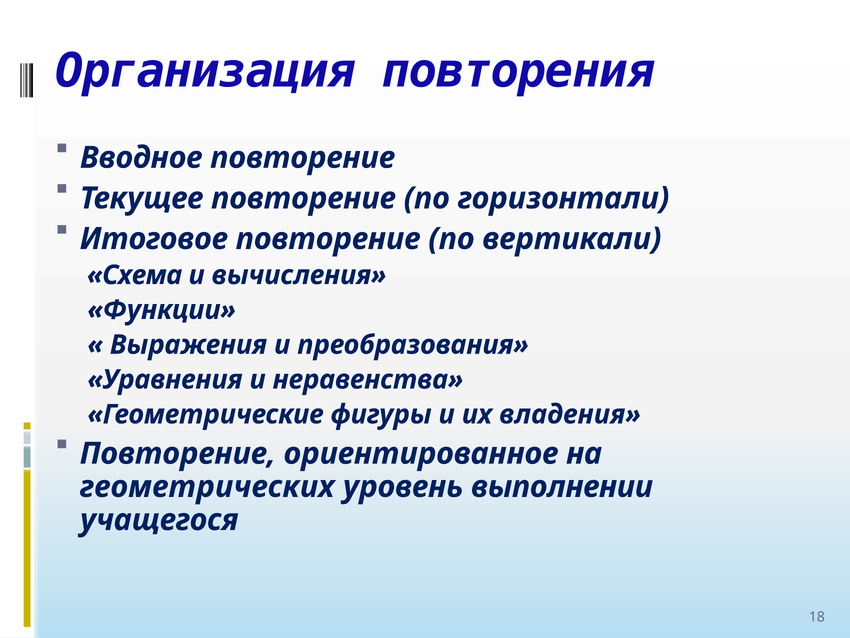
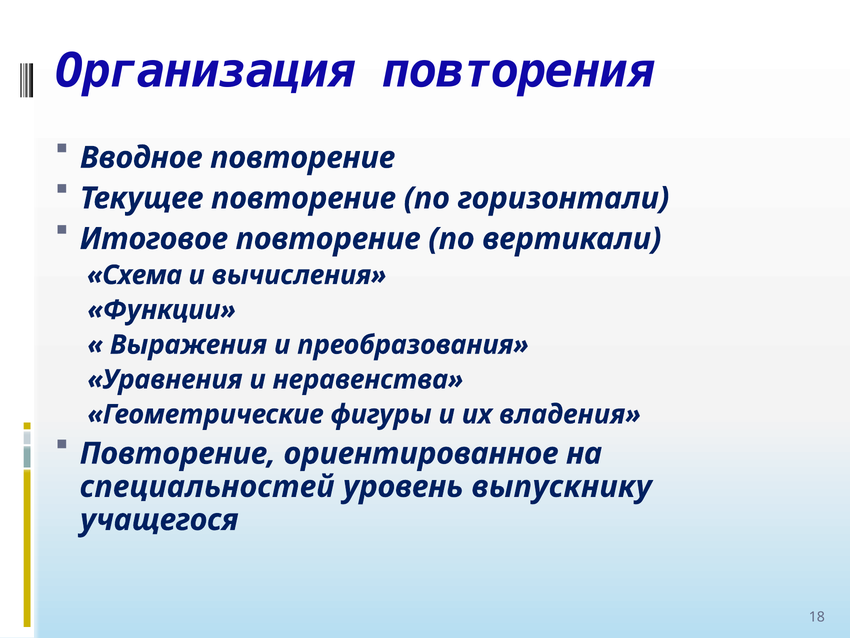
геометрических: геометрических -> специальностей (207, 486)
выполнении: выполнении -> выпускнику (562, 486)
